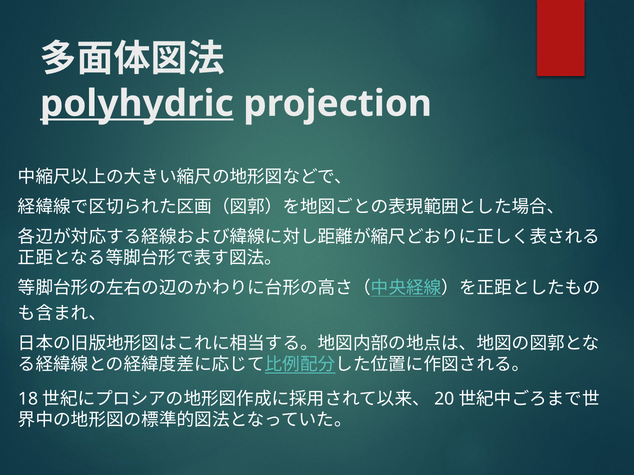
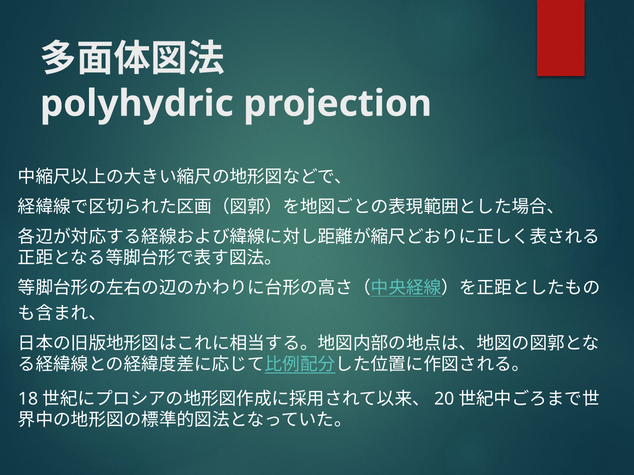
polyhydric underline: present -> none (137, 104)
